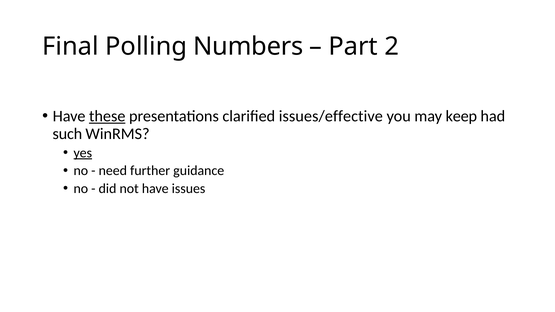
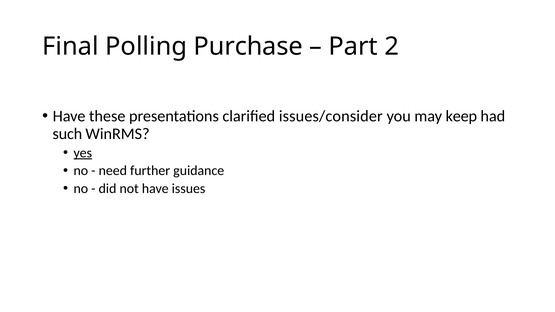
Numbers: Numbers -> Purchase (248, 47)
these underline: present -> none (107, 116)
issues/effective: issues/effective -> issues/consider (331, 116)
